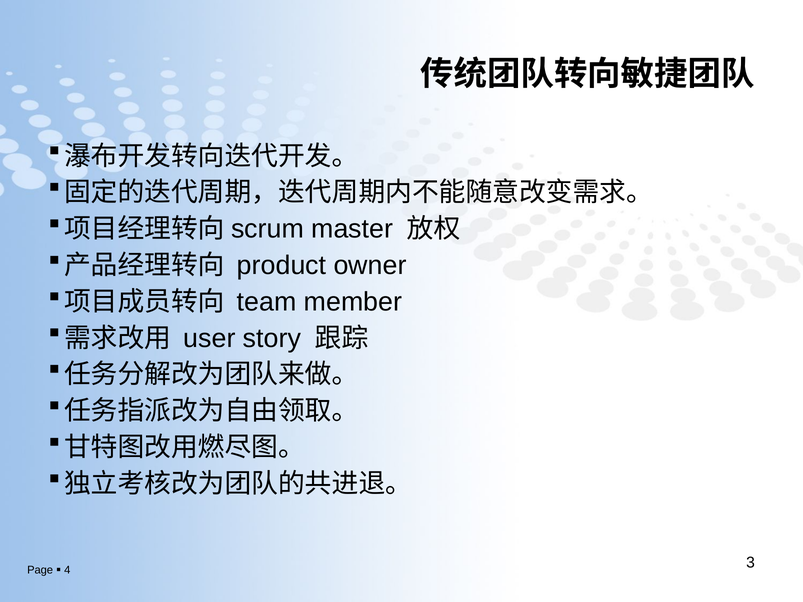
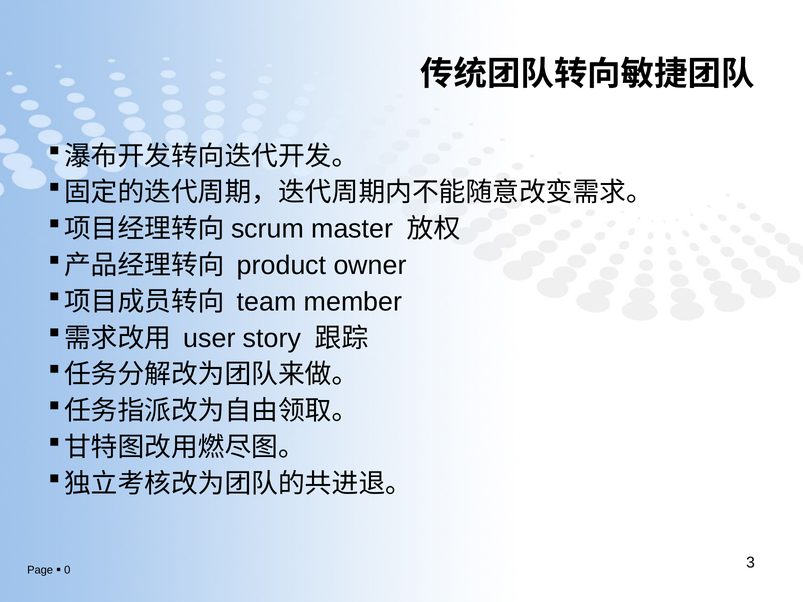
4: 4 -> 0 (67, 570)
